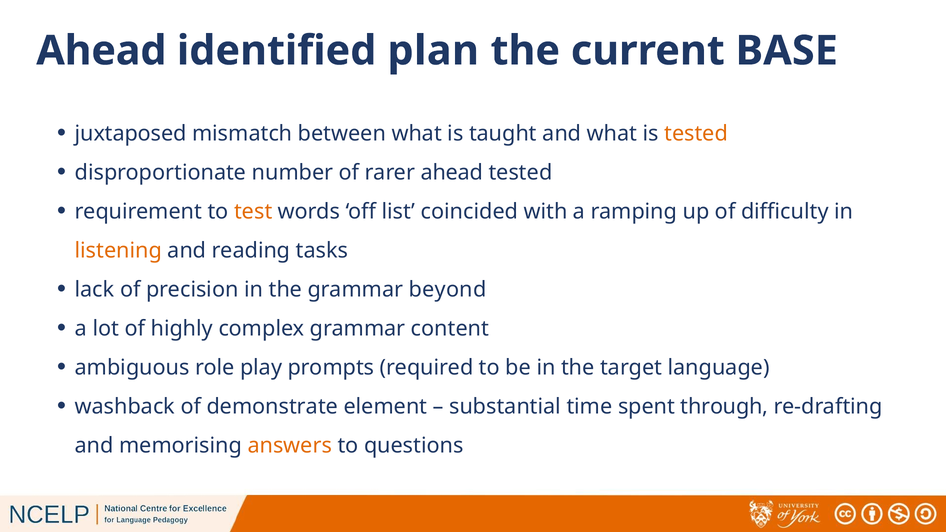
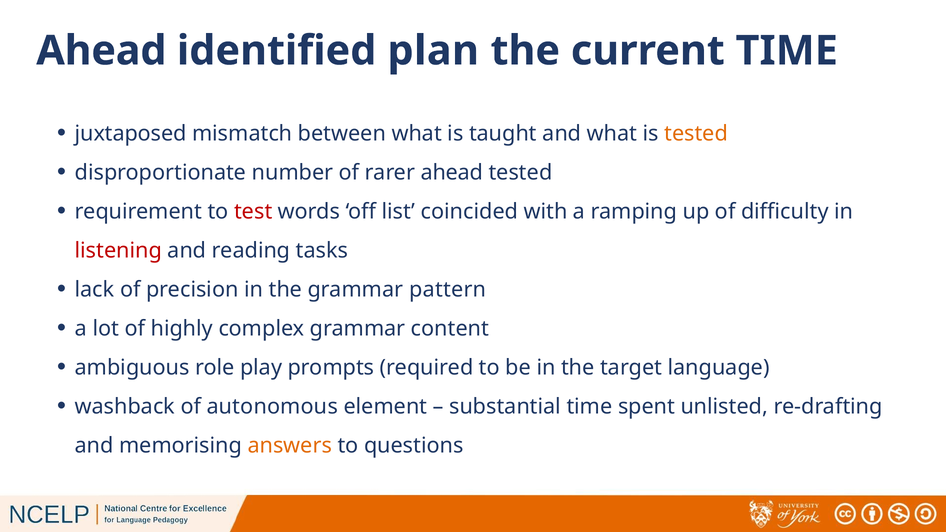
current BASE: BASE -> TIME (787, 51)
test colour: orange -> red (253, 212)
listening colour: orange -> red (118, 251)
beyond: beyond -> pattern (448, 290)
demonstrate: demonstrate -> autonomous (272, 407)
through: through -> unlisted (724, 407)
